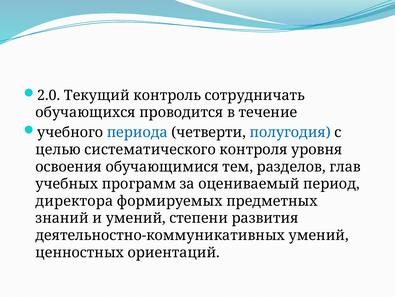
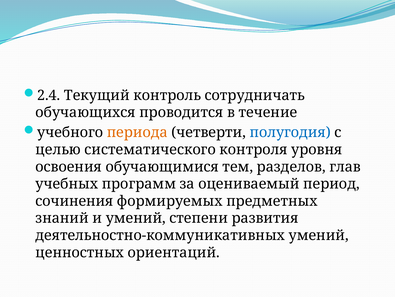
2.0: 2.0 -> 2.4 (49, 95)
периода colour: blue -> orange (137, 132)
директора: директора -> сочинения (74, 201)
